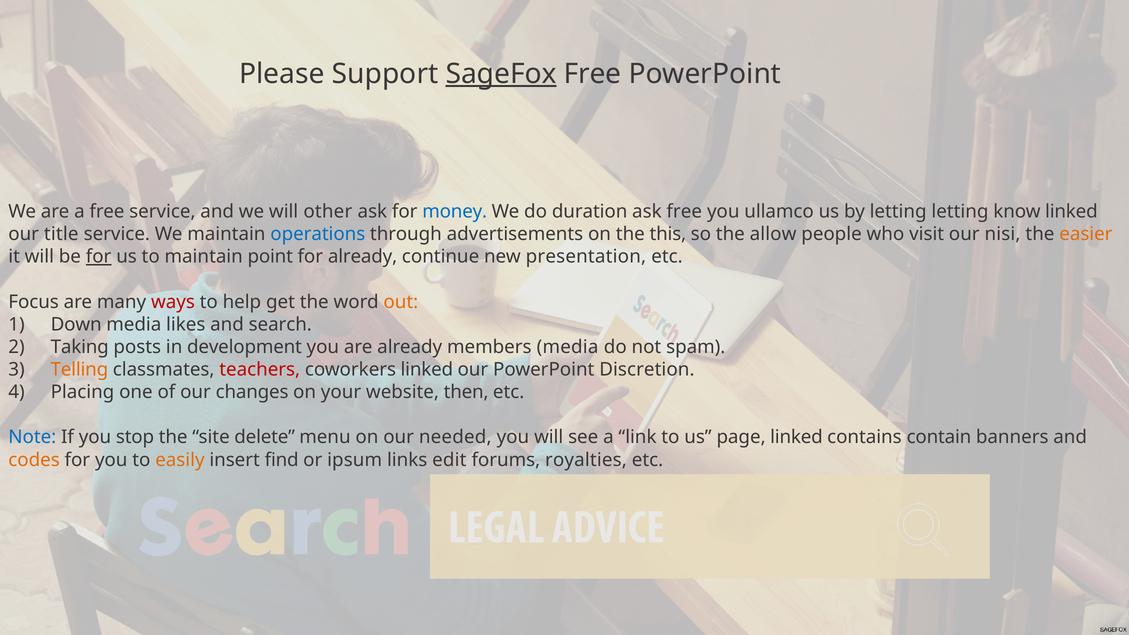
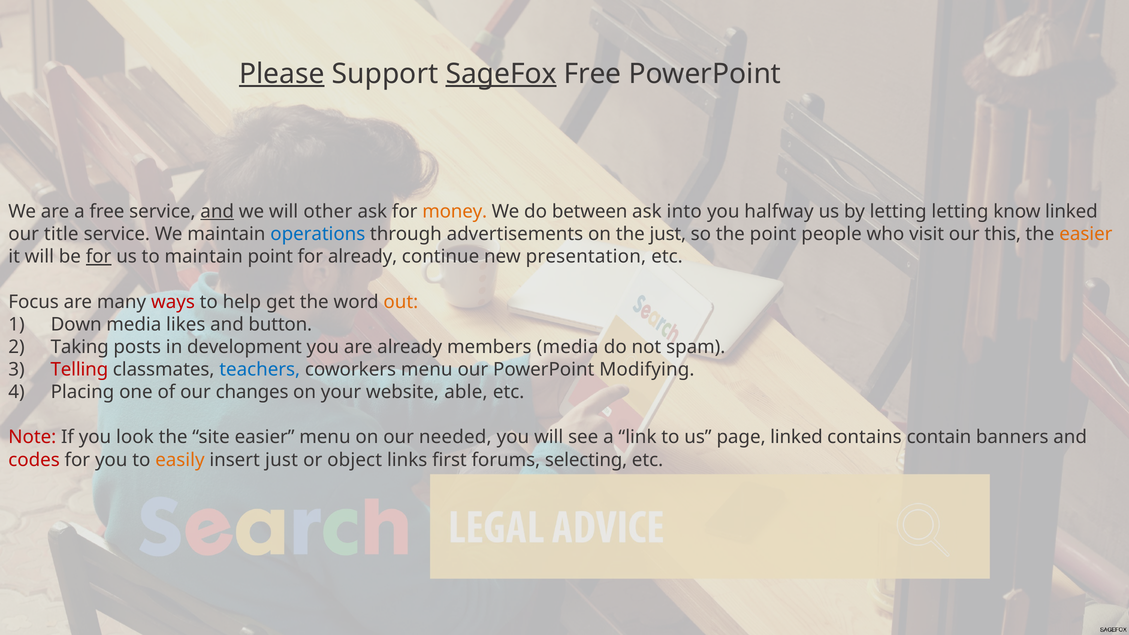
Please underline: none -> present (282, 74)
and underline: none -> present (217, 212)
money colour: blue -> orange (455, 212)
duration: duration -> between (590, 212)
ask free: free -> into (684, 212)
ullamco: ullamco -> halfway (779, 212)
the this: this -> just (668, 234)
the allow: allow -> point (773, 234)
nisi: nisi -> this (1003, 234)
search: search -> button (280, 324)
Telling colour: orange -> red (79, 370)
teachers colour: red -> blue (260, 370)
coworkers linked: linked -> menu (427, 370)
Discretion: Discretion -> Modifying (647, 370)
then: then -> able (466, 392)
Note colour: blue -> red (32, 437)
stop: stop -> look (135, 437)
site delete: delete -> easier (265, 437)
codes colour: orange -> red (34, 460)
insert find: find -> just (282, 460)
ipsum: ipsum -> object (355, 460)
edit: edit -> first (449, 460)
royalties: royalties -> selecting (586, 460)
